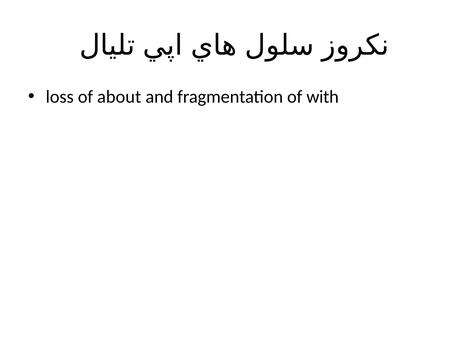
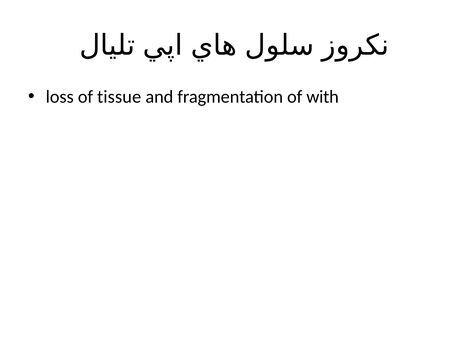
about: about -> tissue (119, 97)
